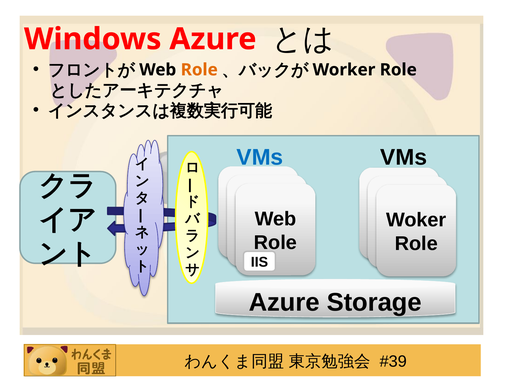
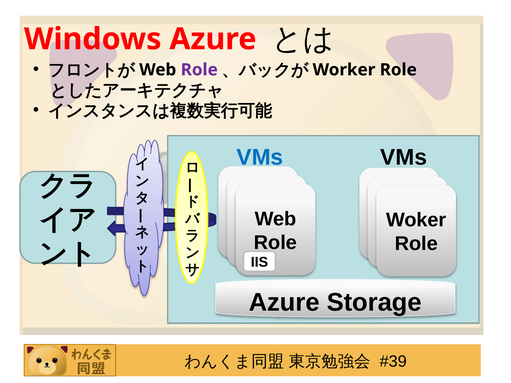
Role colour: orange -> purple (199, 70)
